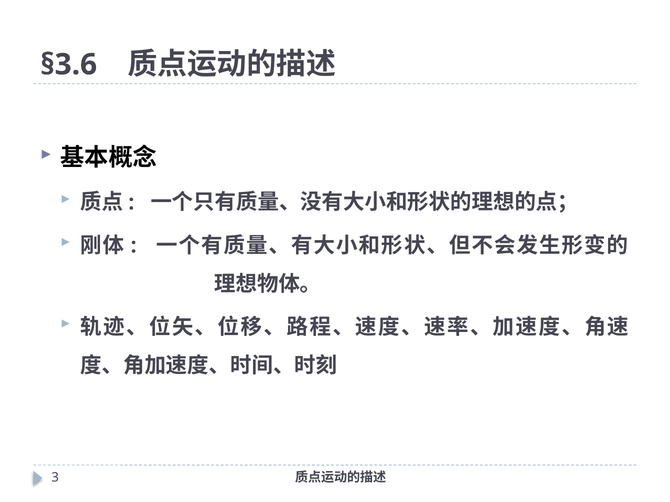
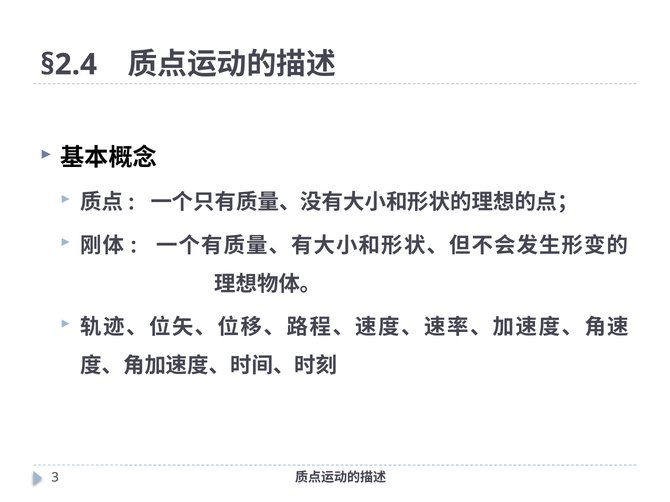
§3.6: §3.6 -> §2.4 (69, 65)
